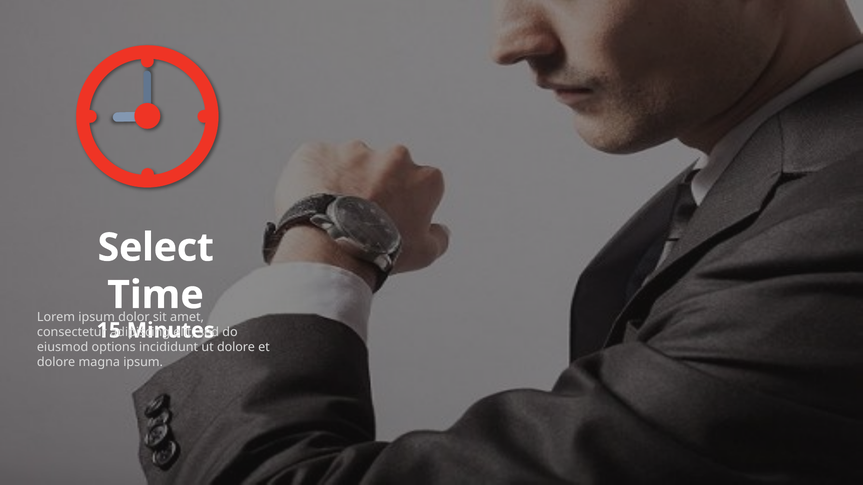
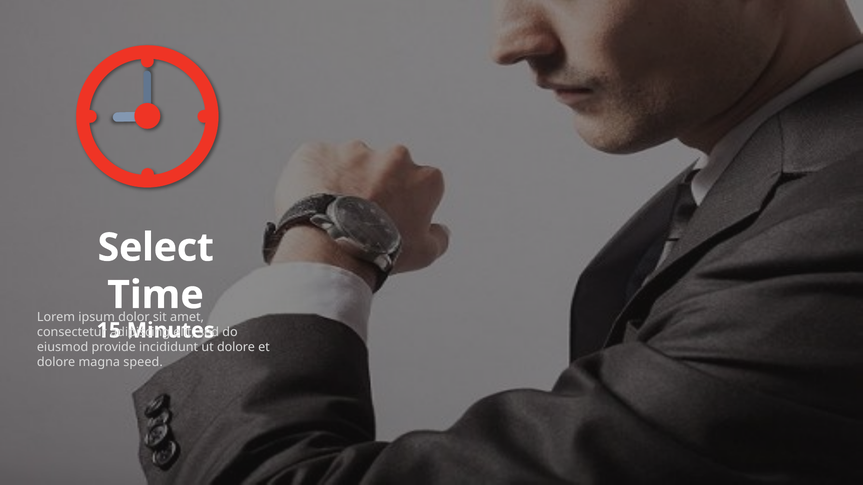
options: options -> provide (114, 348)
magna ipsum: ipsum -> speed (143, 363)
